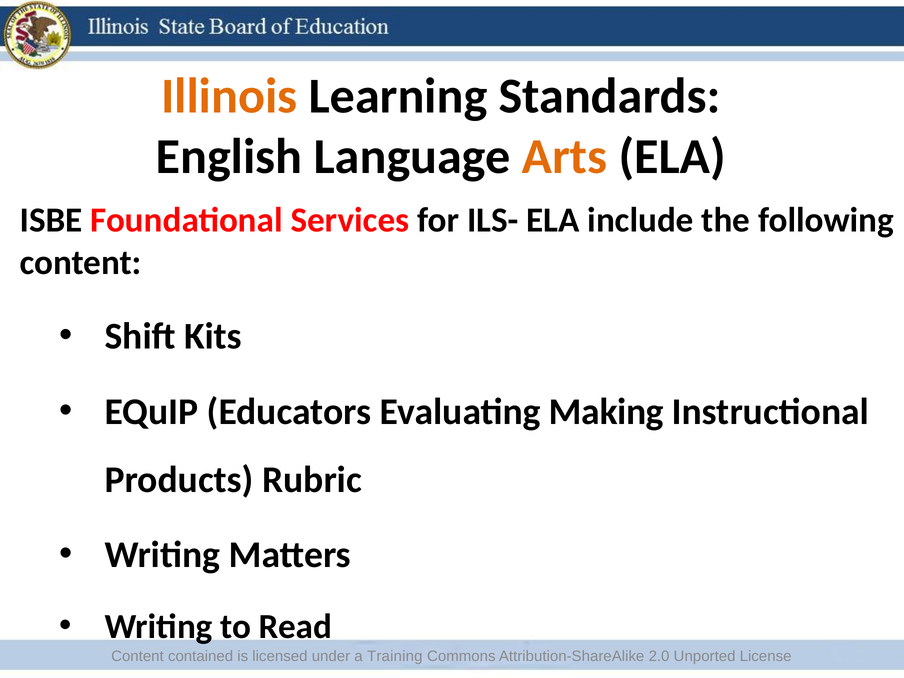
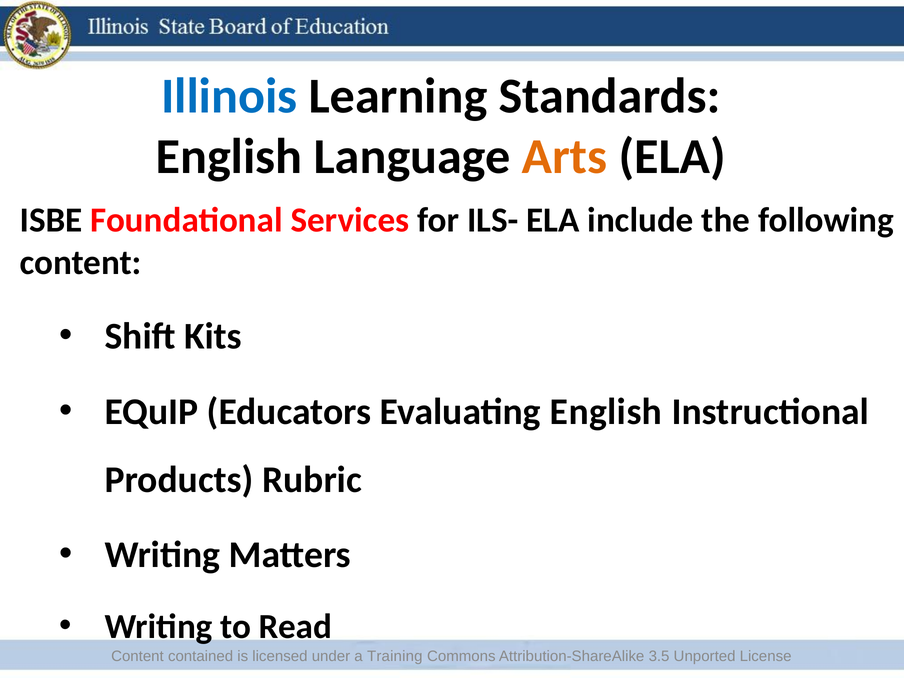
Illinois colour: orange -> blue (229, 96)
Evaluating Making: Making -> English (606, 412)
2.0: 2.0 -> 3.5 (659, 656)
